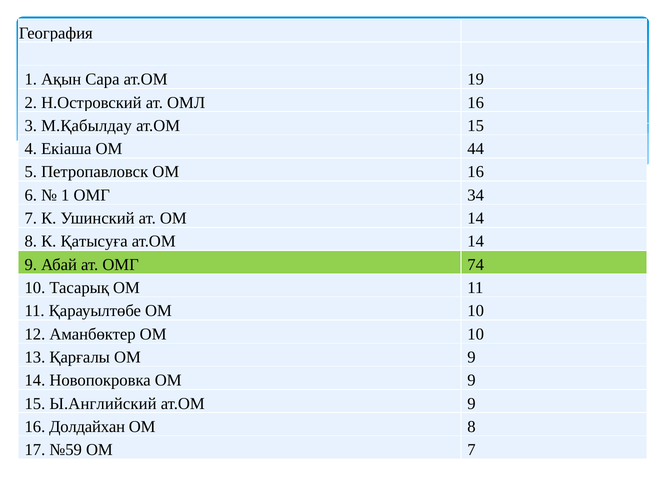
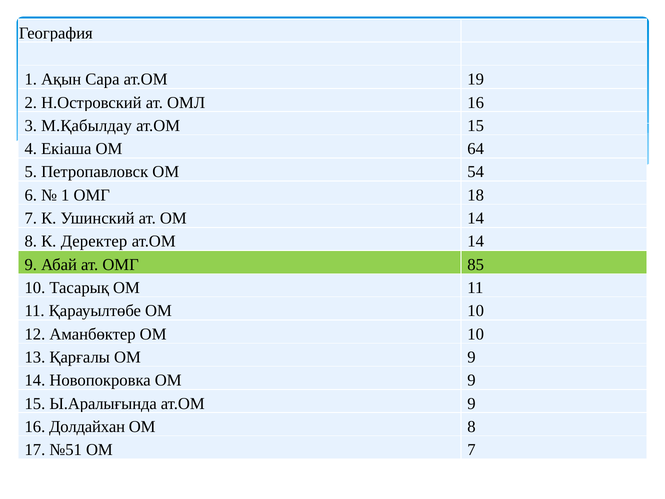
44: 44 -> 64 (476, 149)
ОМ 16: 16 -> 54 (476, 172)
34: 34 -> 18 (476, 195)
Қатысуға: Қатысуға -> Деректер (94, 241)
74: 74 -> 85 (476, 264)
Ы.Английский: Ы.Английский -> Ы.Аралығында (103, 403)
№59: №59 -> №51 (66, 450)
